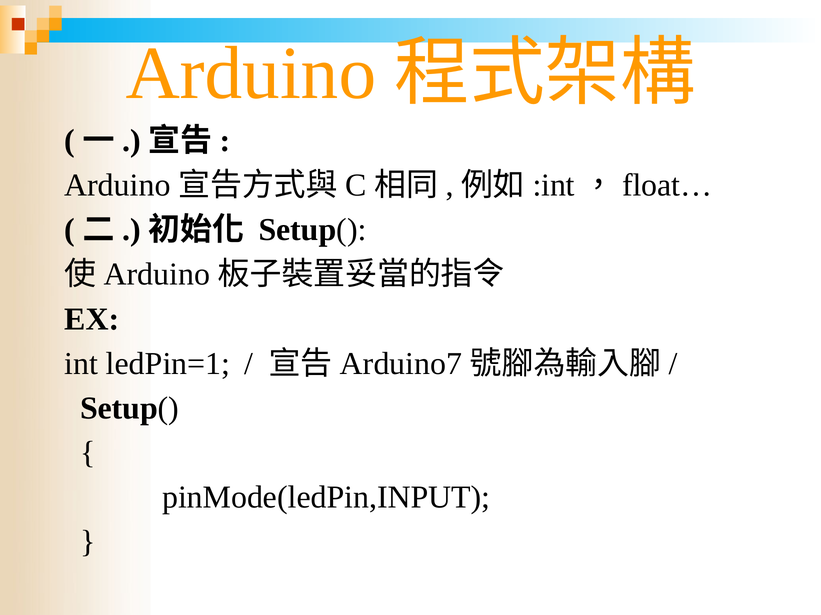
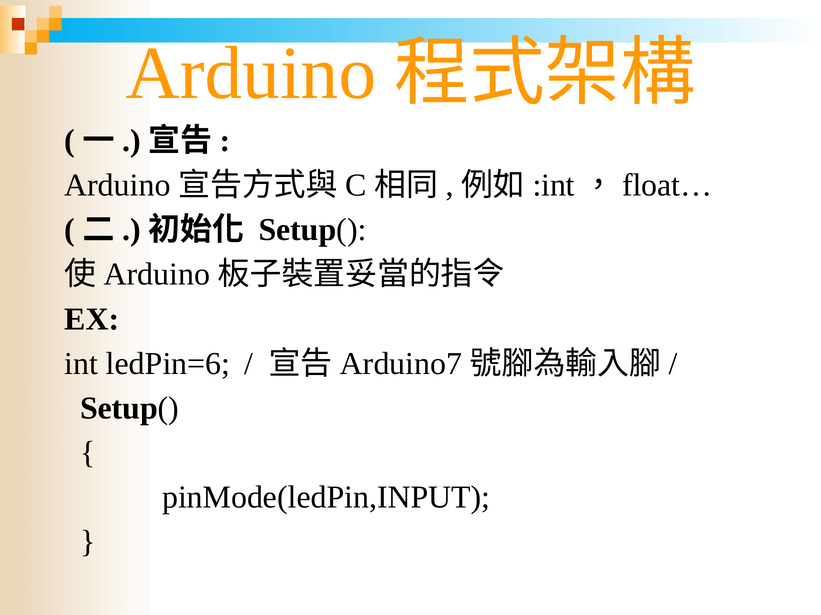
ledPin=1: ledPin=1 -> ledPin=6 (168, 364)
